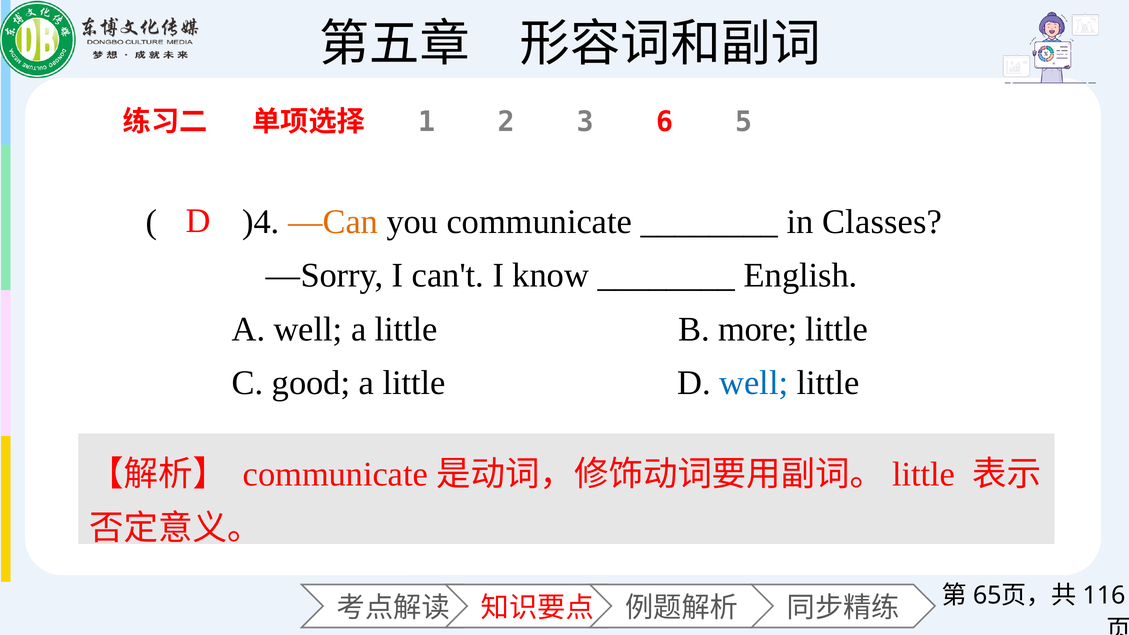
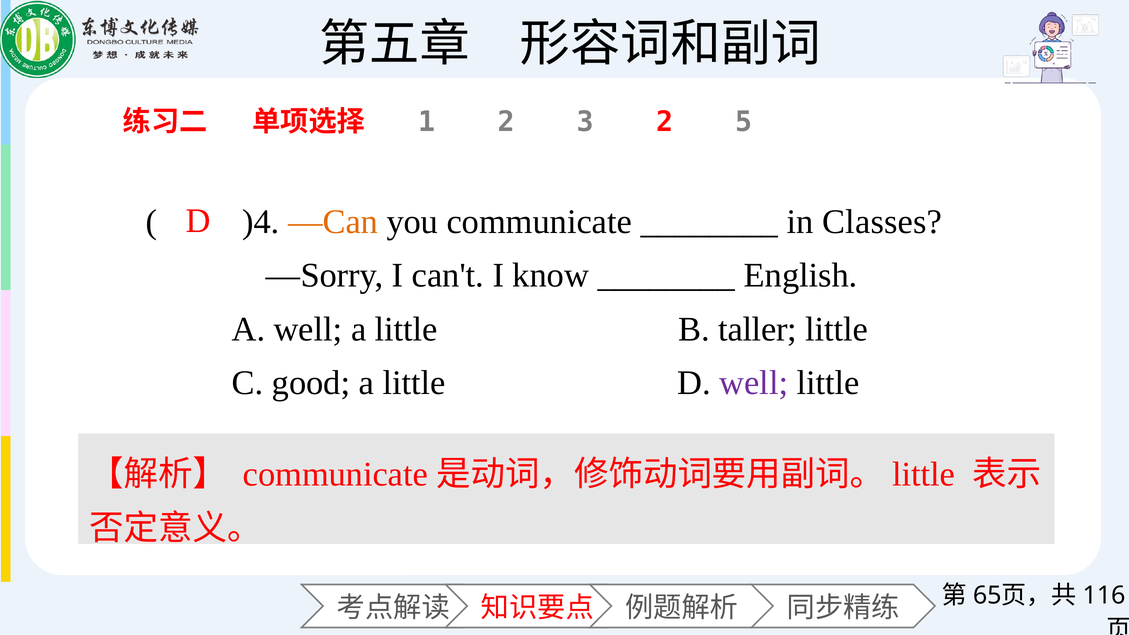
3 6: 6 -> 2 (665, 122)
more: more -> taller (758, 329)
well colour: blue -> purple (754, 383)
